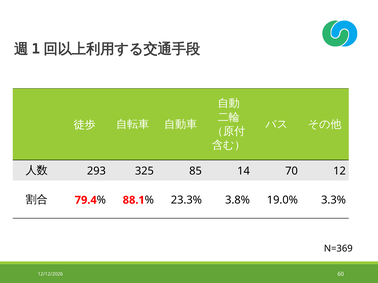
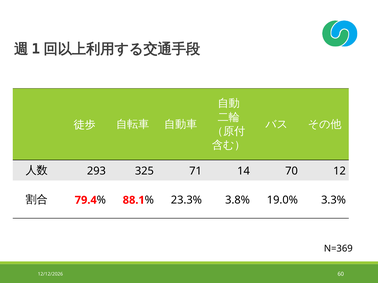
85: 85 -> 71 (196, 171)
